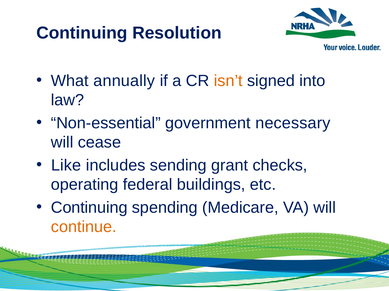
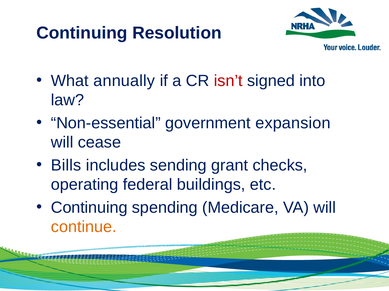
isn’t colour: orange -> red (228, 81)
necessary: necessary -> expansion (293, 123)
Like: Like -> Bills (66, 166)
